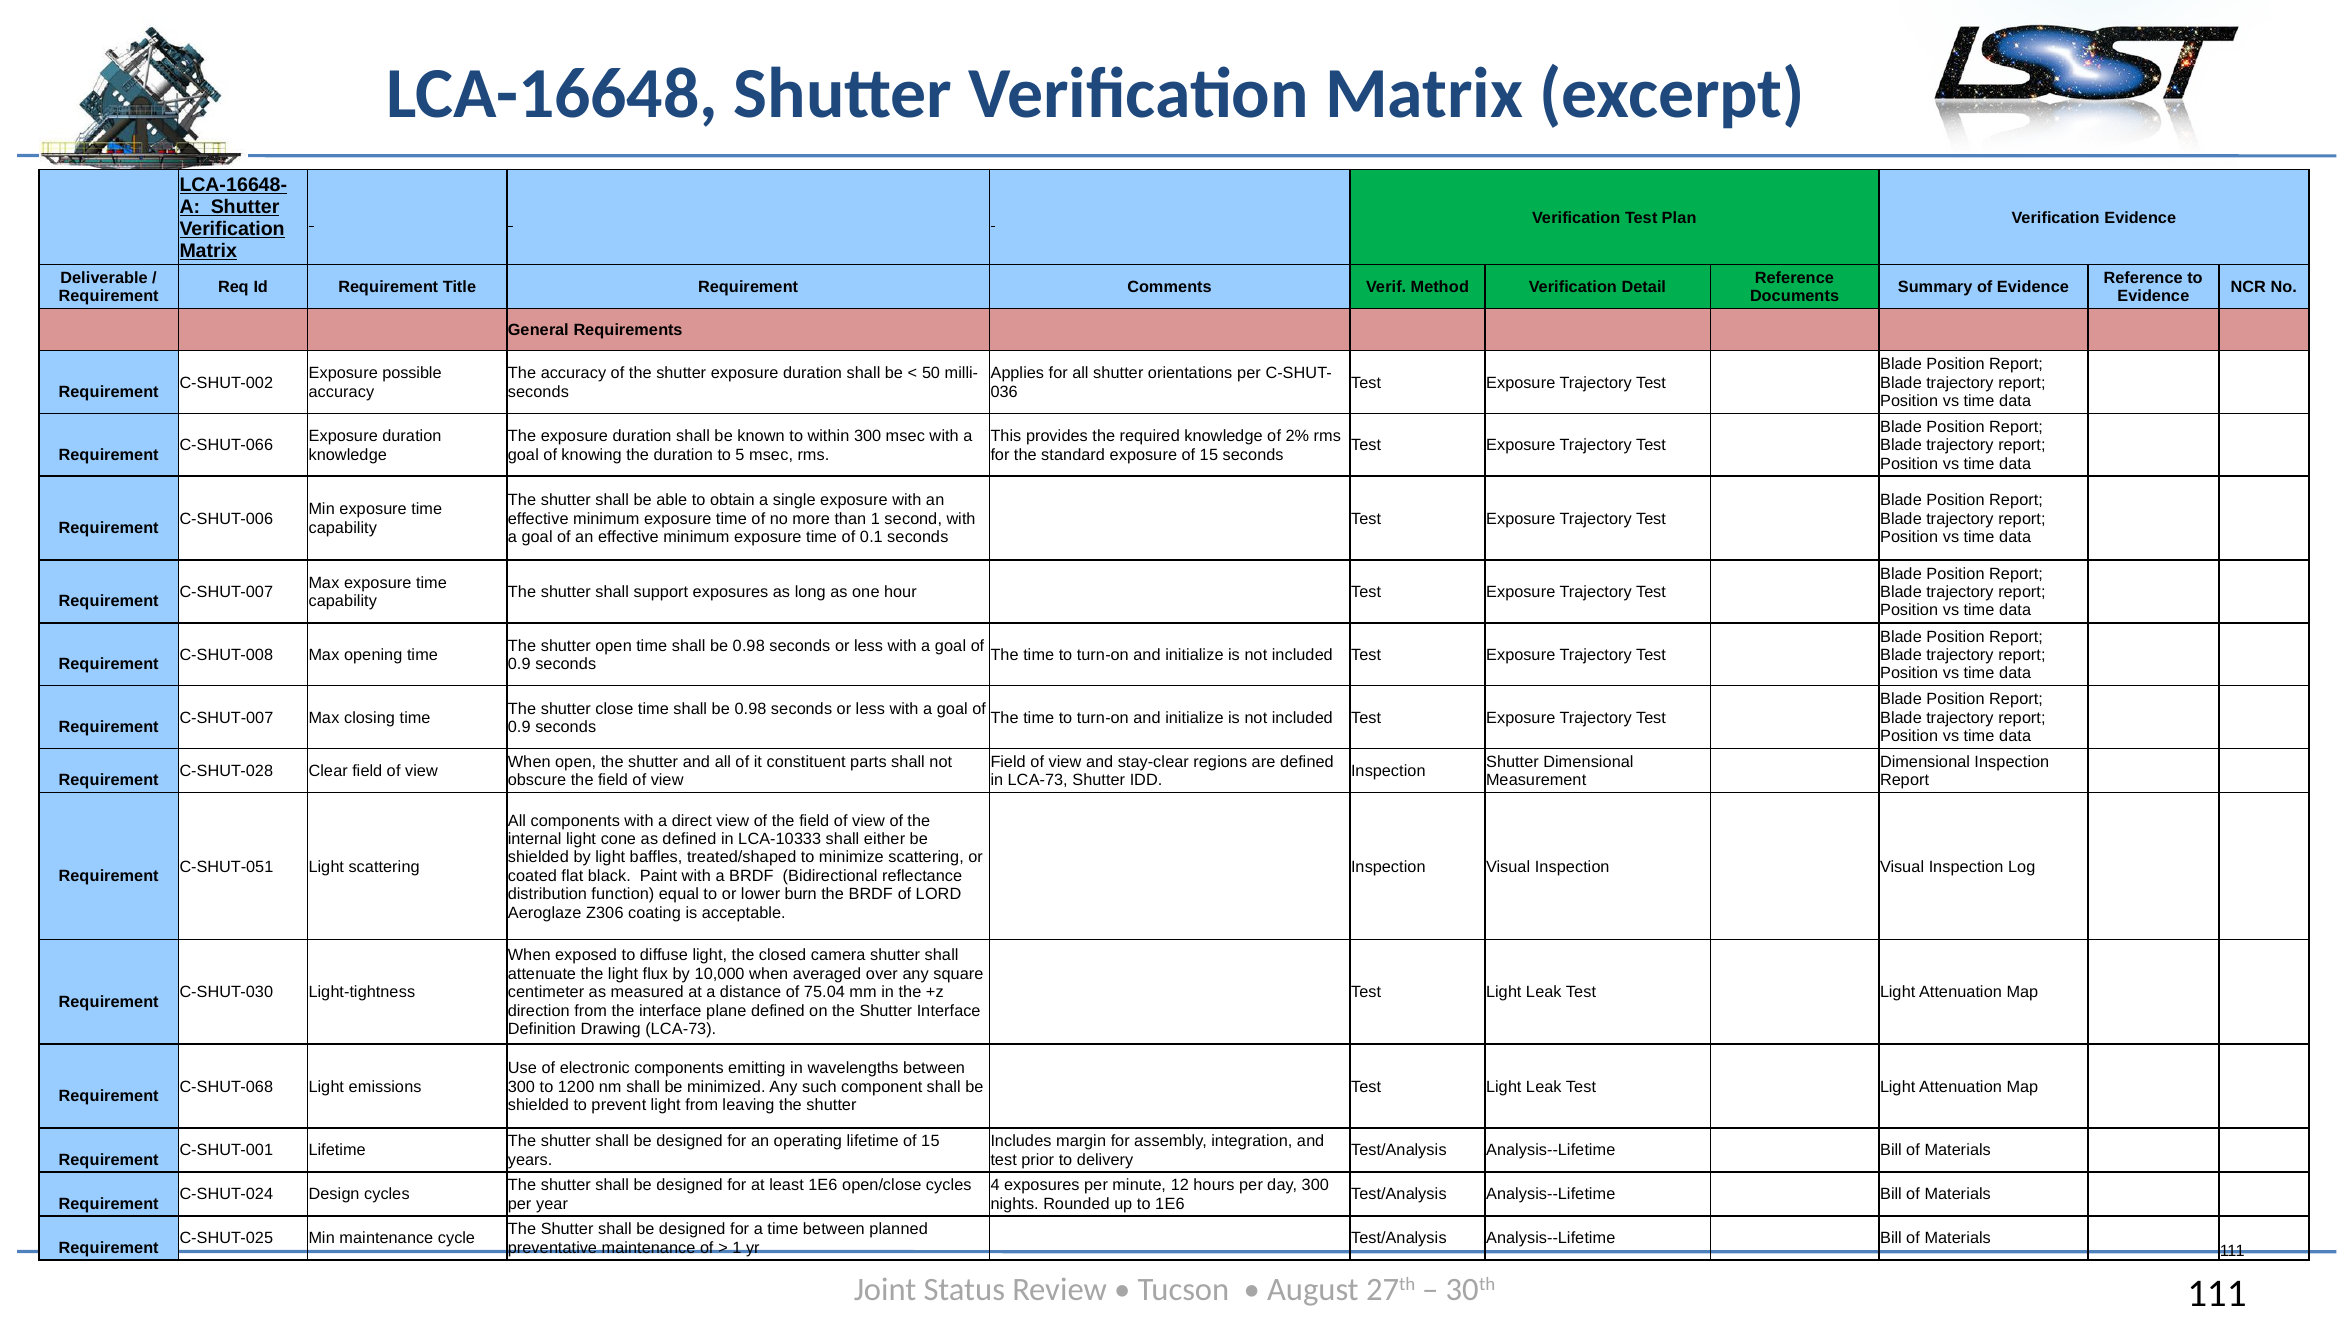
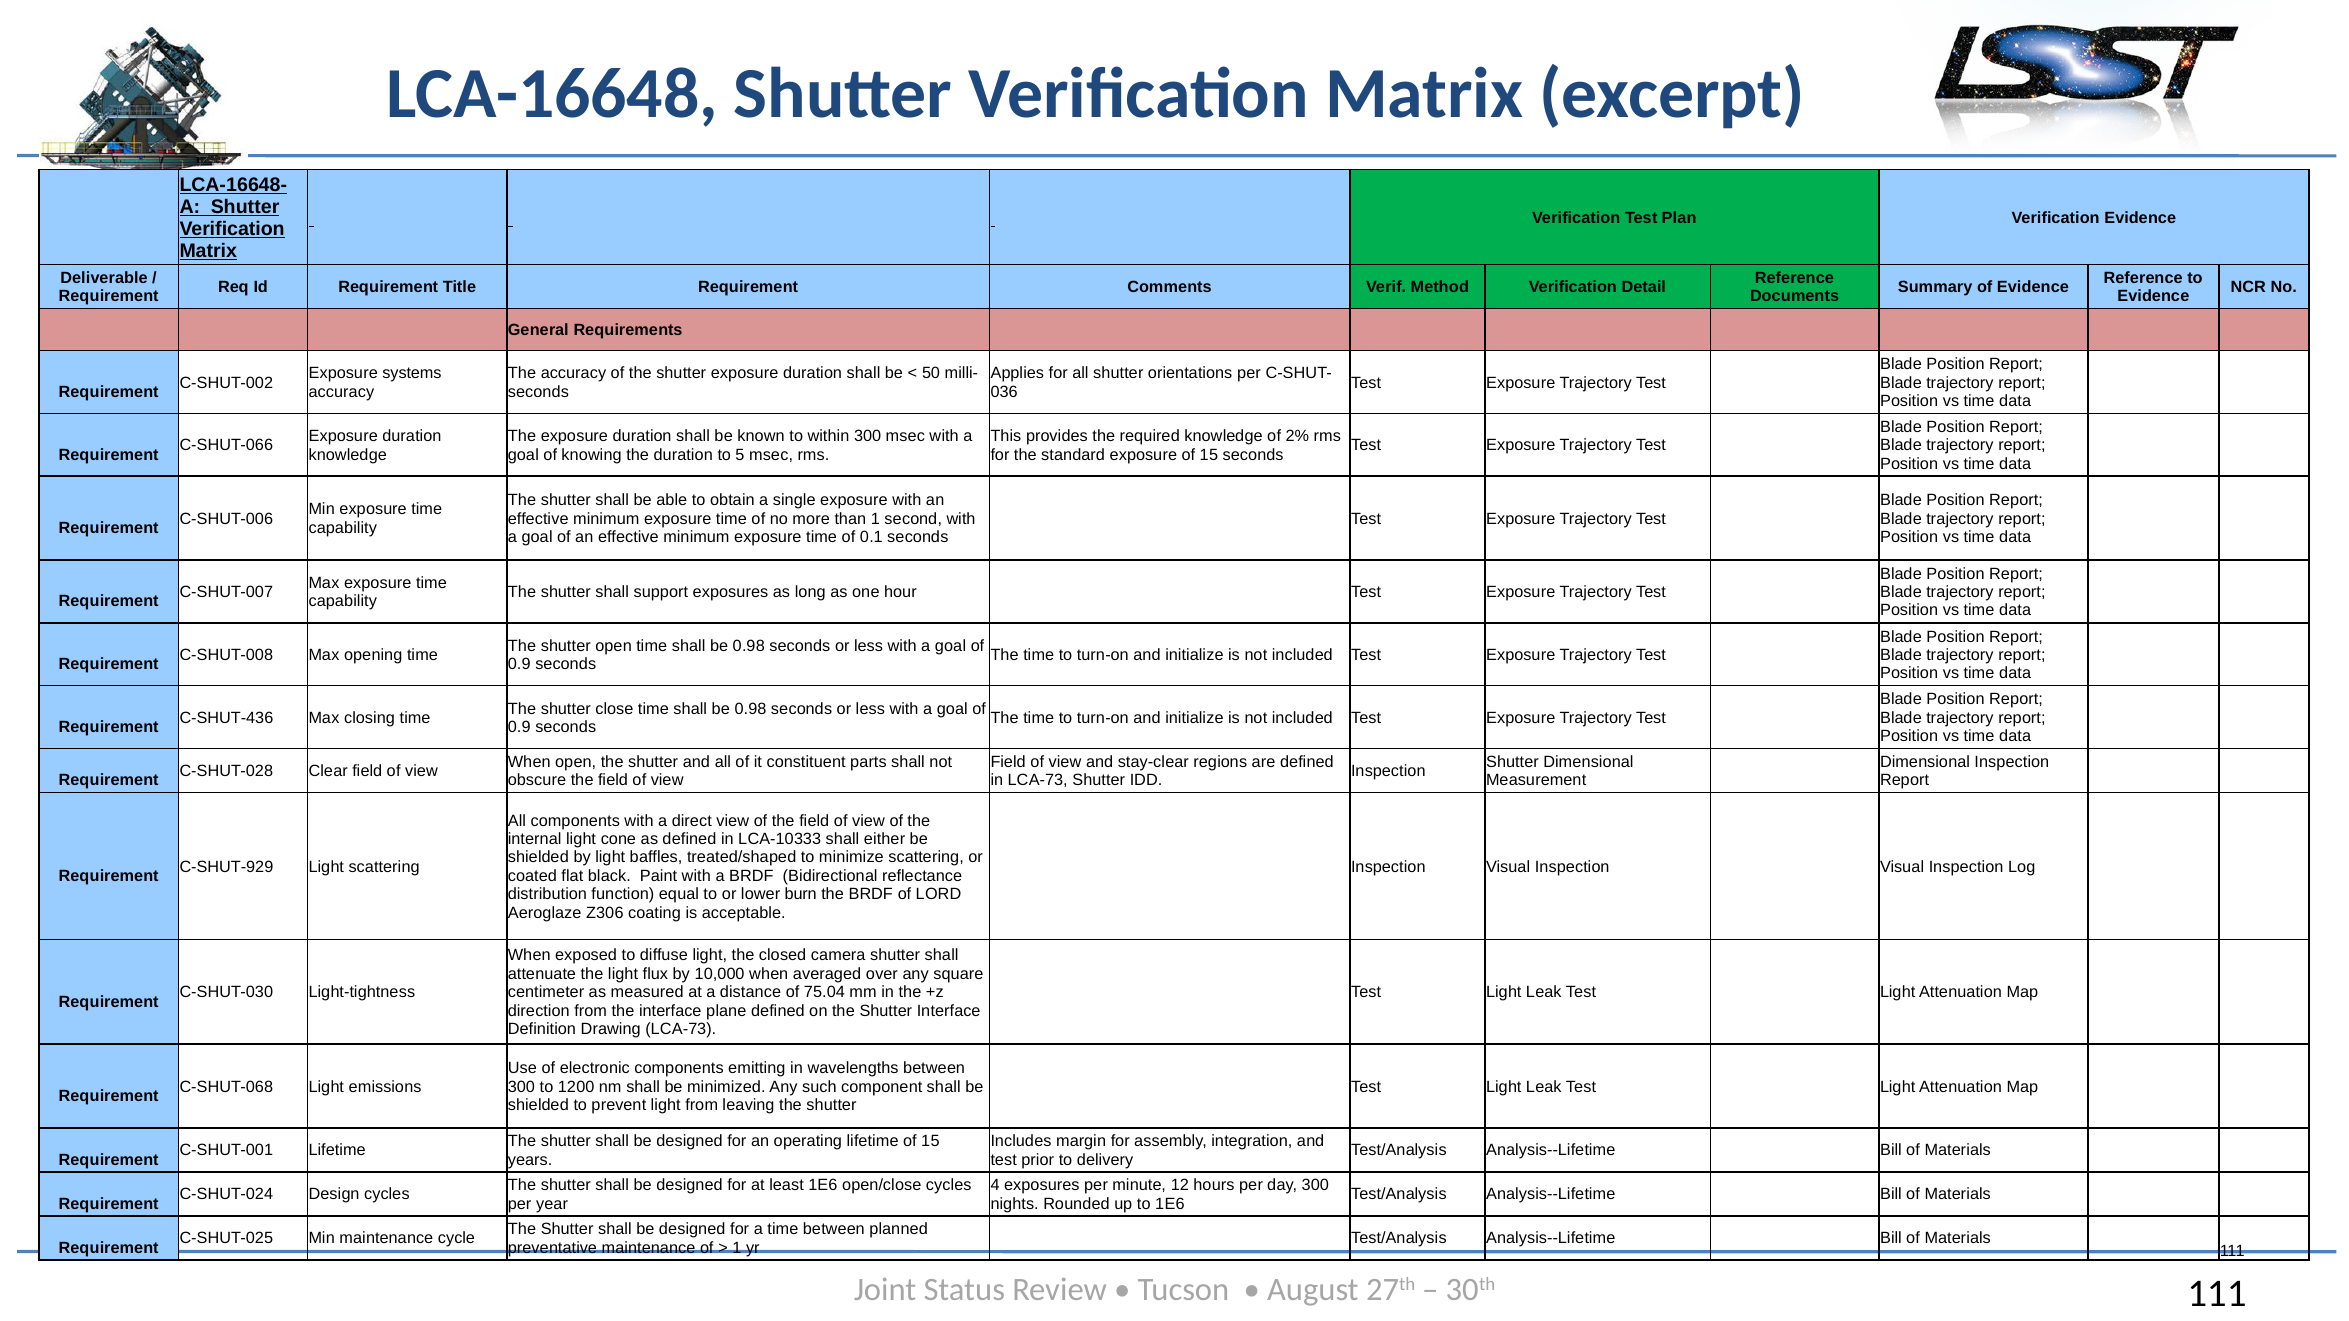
possible: possible -> systems (412, 374)
C-SHUT-007: C-SHUT-007 -> C-SHUT-436 (226, 718)
C-SHUT-051: C-SHUT-051 -> C-SHUT-929 (226, 867)
